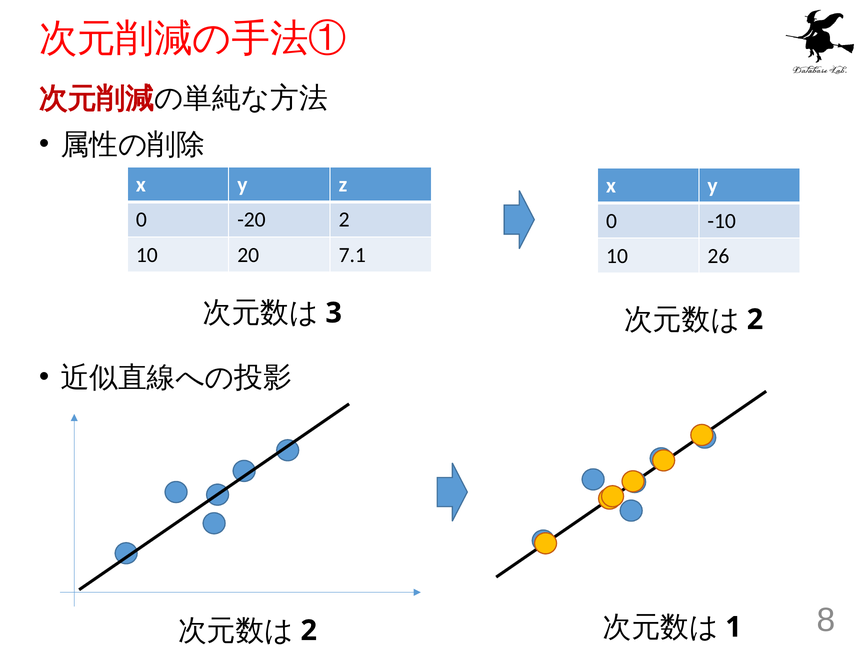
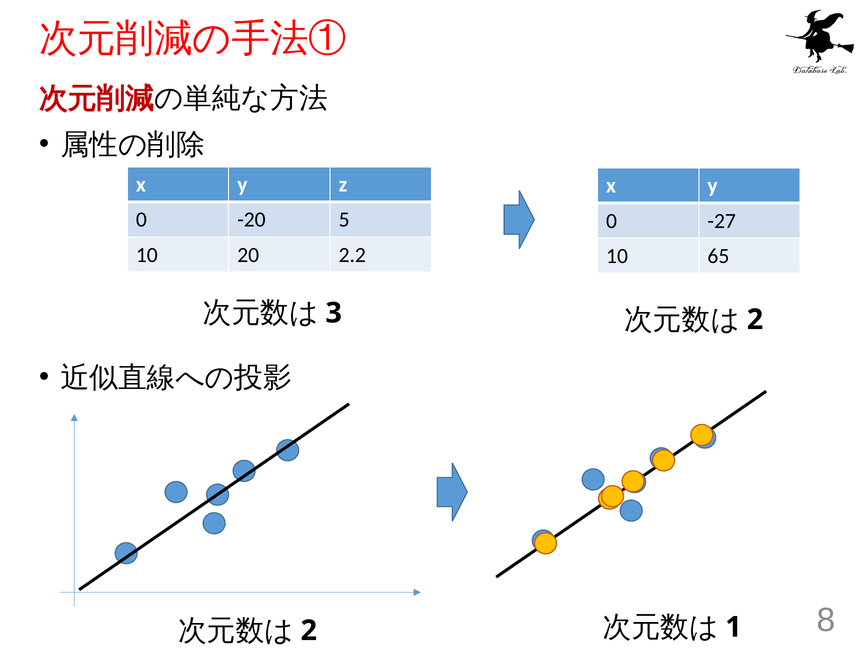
-20 2: 2 -> 5 (344, 220)
-10: -10 -> -27 (722, 221)
7.1: 7.1 -> 2.2 (352, 255)
26: 26 -> 65 (718, 256)
